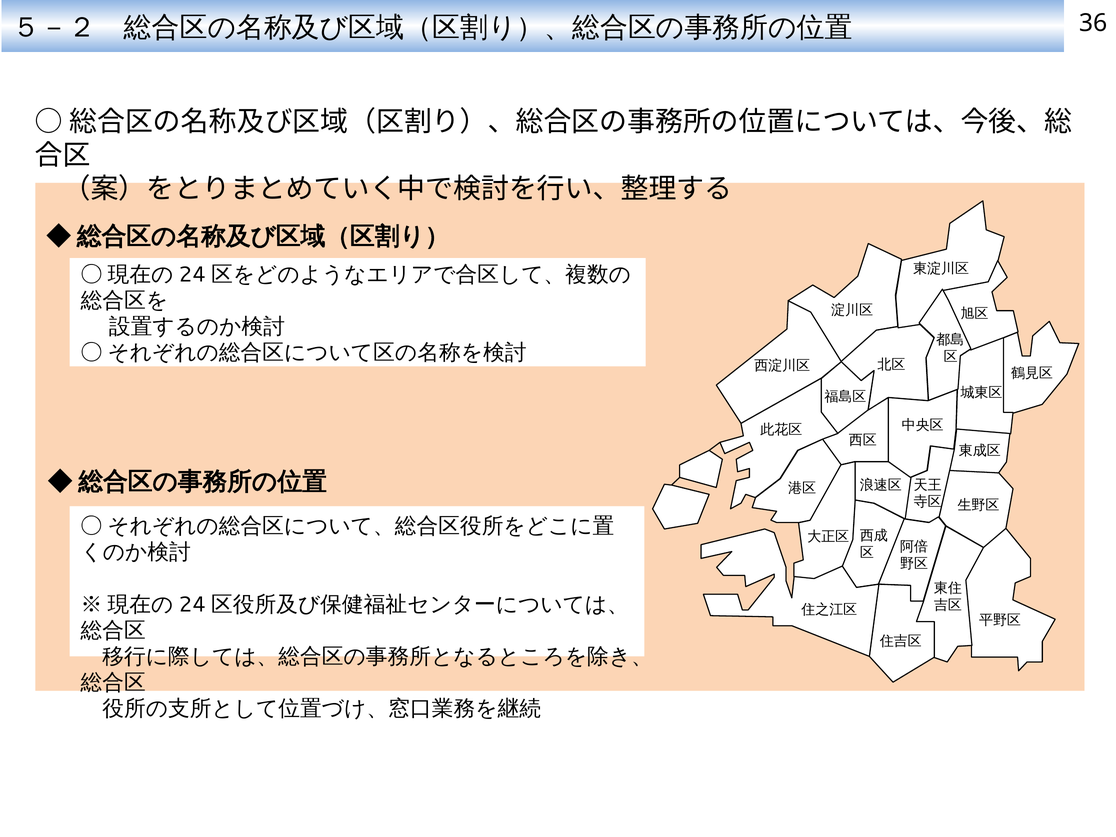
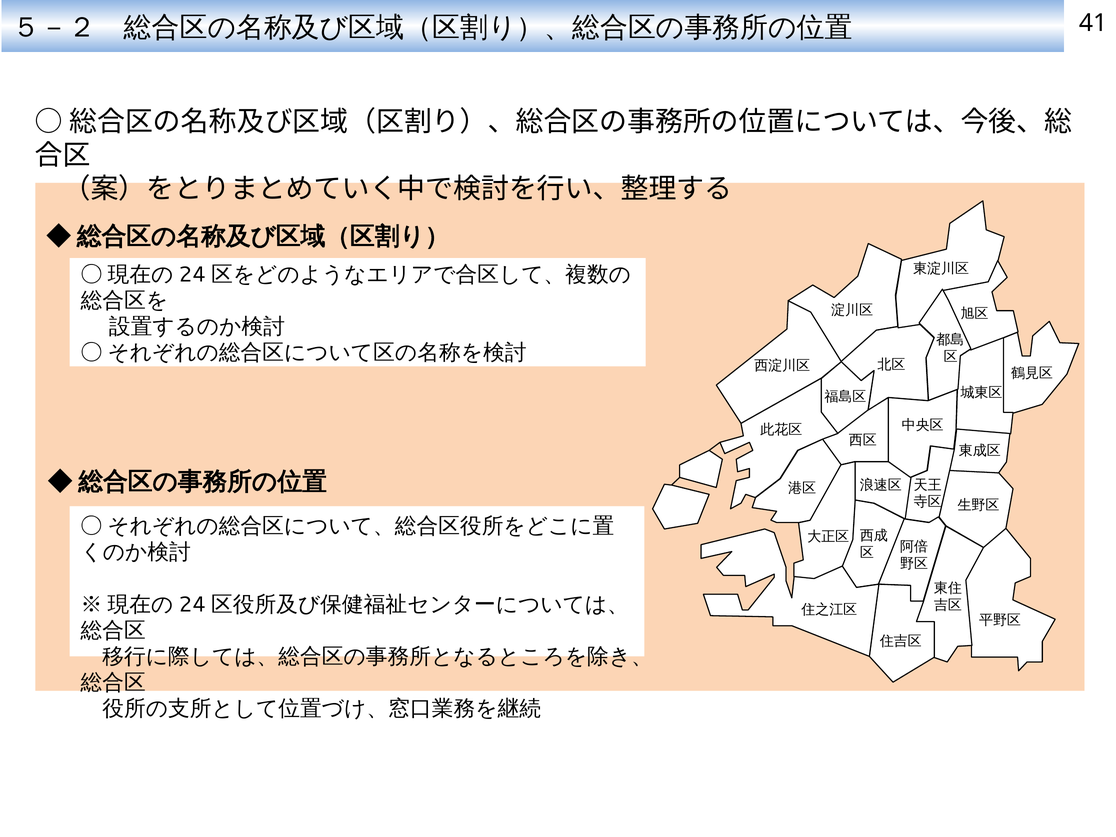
36: 36 -> 41 (1093, 23)
